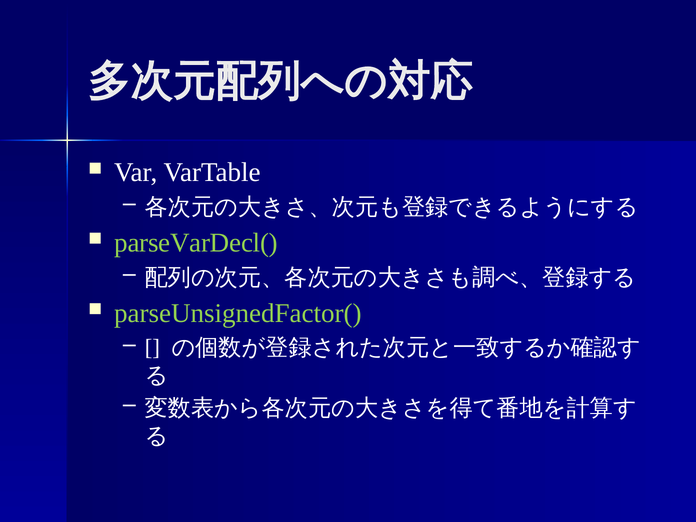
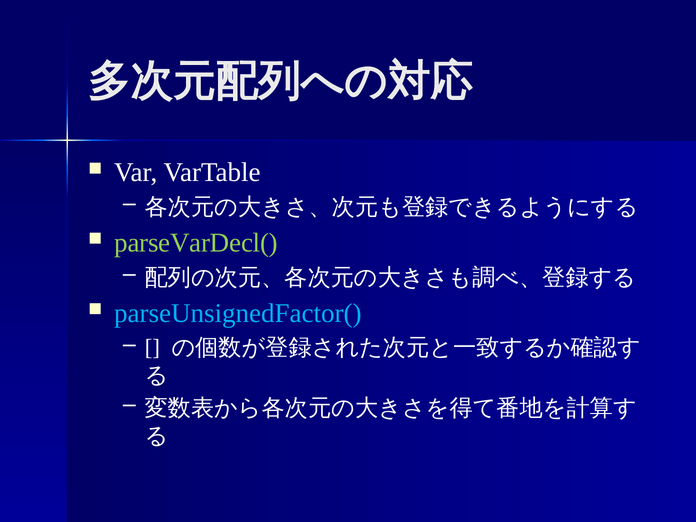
parseUnsignedFactor( colour: light green -> light blue (238, 313)
